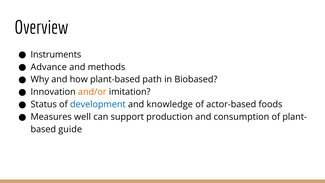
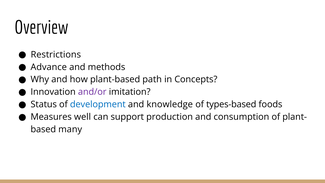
Instruments: Instruments -> Restrictions (56, 54)
Biobased: Biobased -> Concepts (196, 79)
and/or colour: orange -> purple (92, 92)
actor-based: actor-based -> types-based (231, 104)
guide: guide -> many (70, 129)
